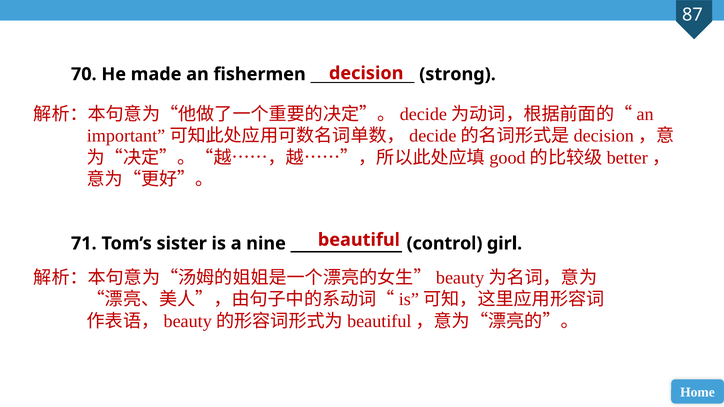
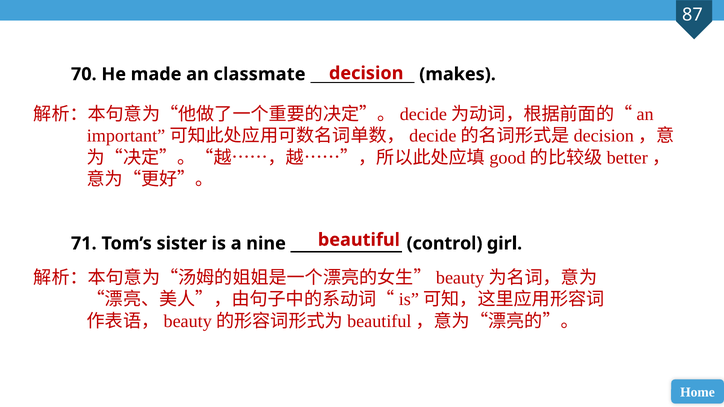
fishermen: fishermen -> classmate (259, 74)
strong: strong -> makes (458, 74)
